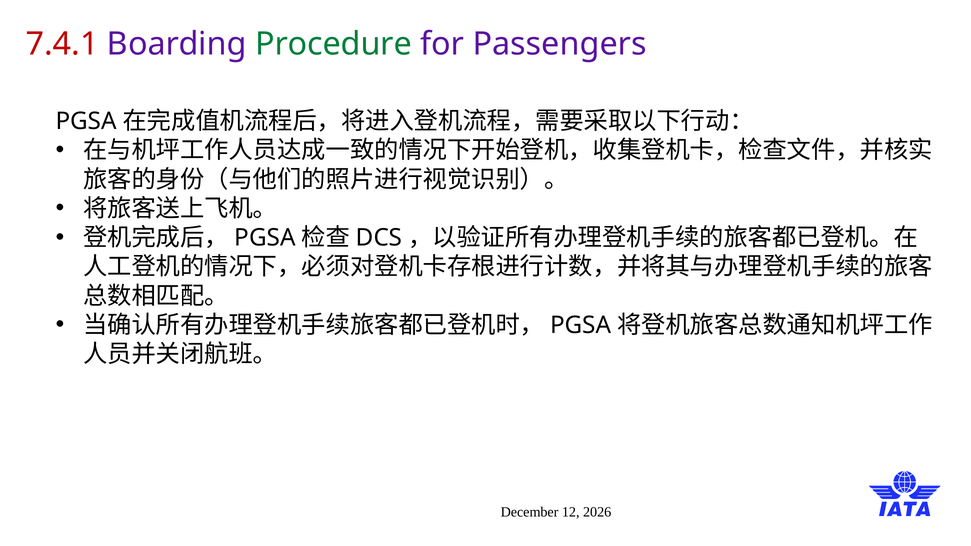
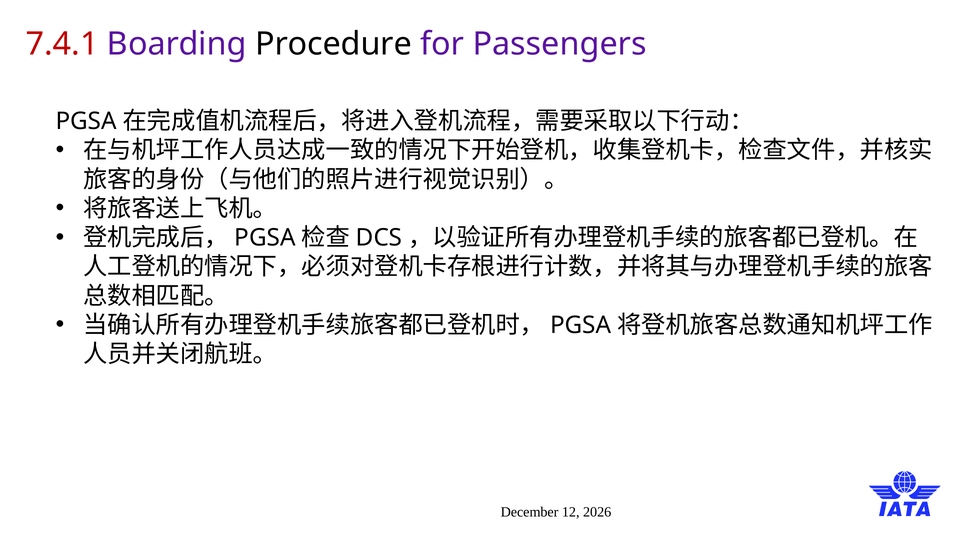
Procedure colour: green -> black (334, 44)
